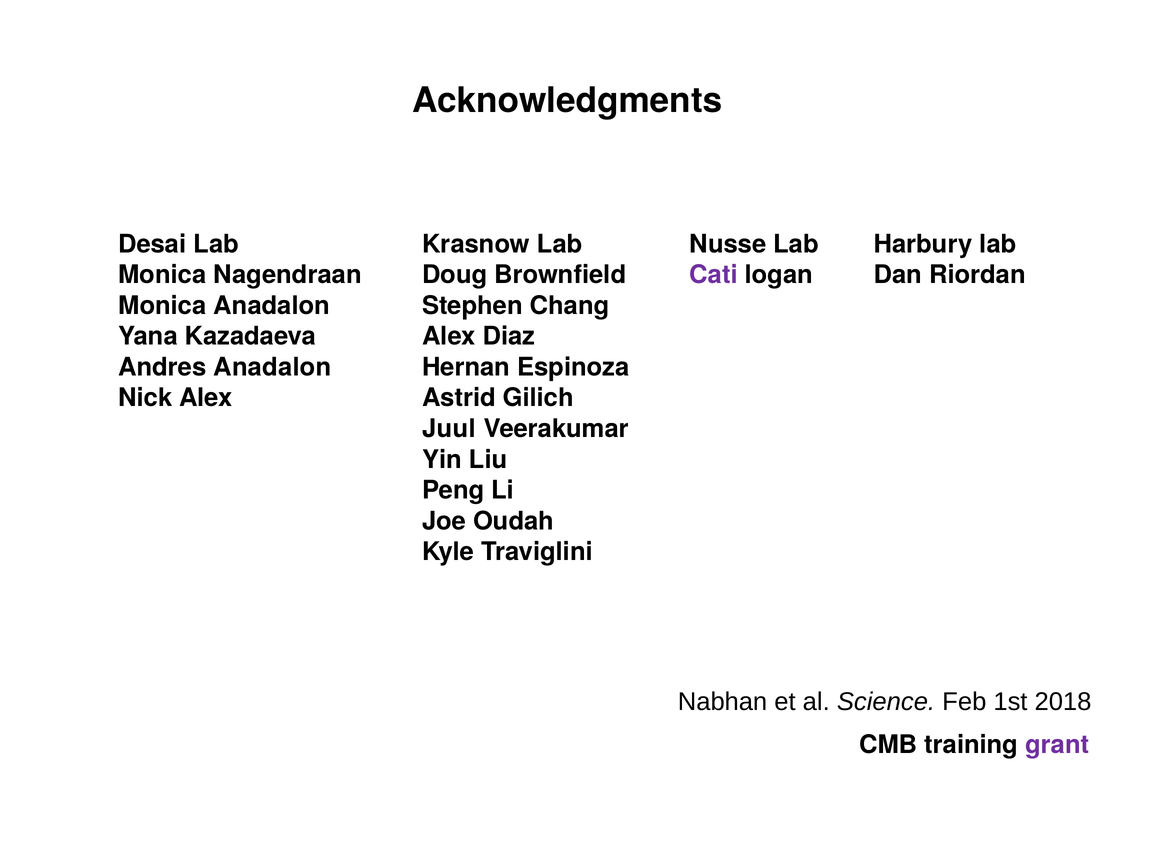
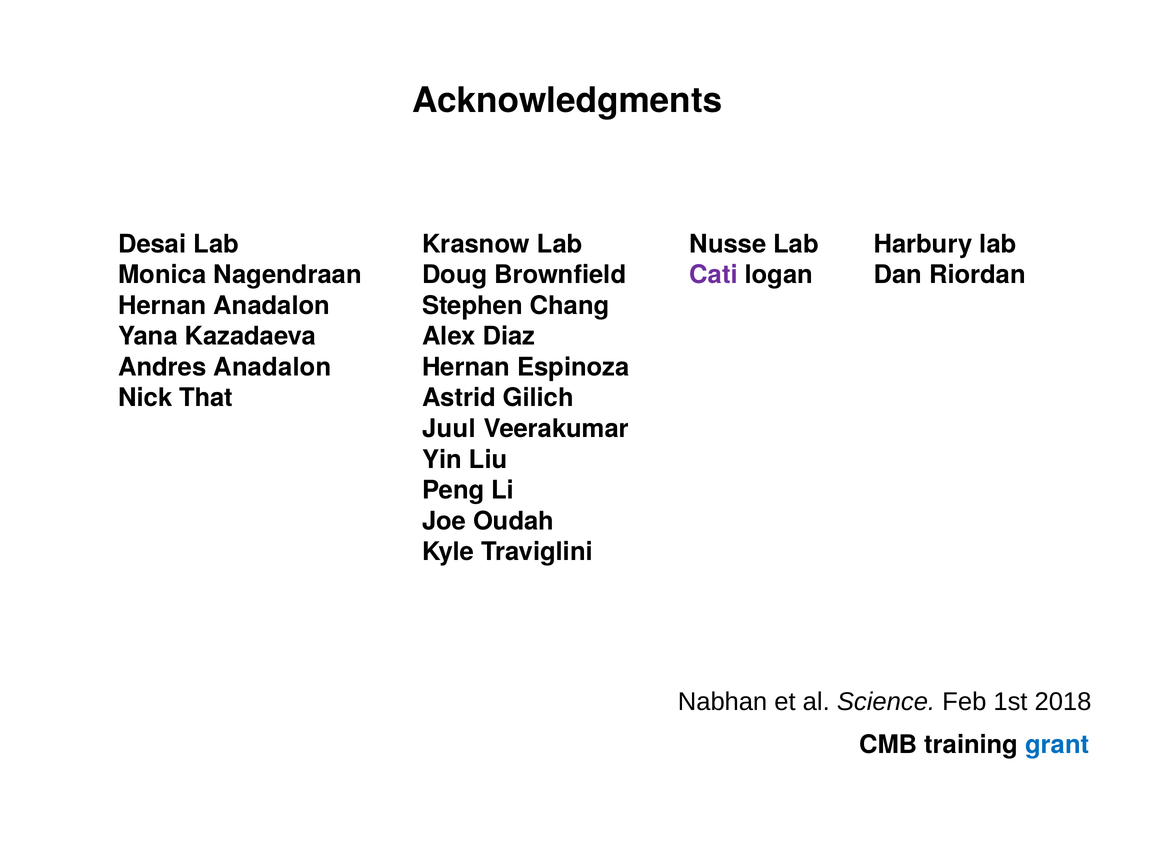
Monica: Monica -> Hernan (162, 305)
Nick Alex: Alex -> That (206, 398)
grant colour: purple -> blue (1057, 745)
